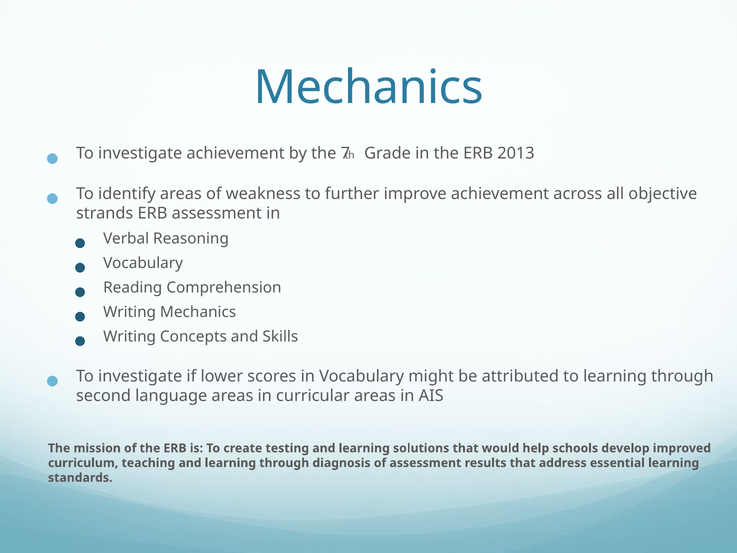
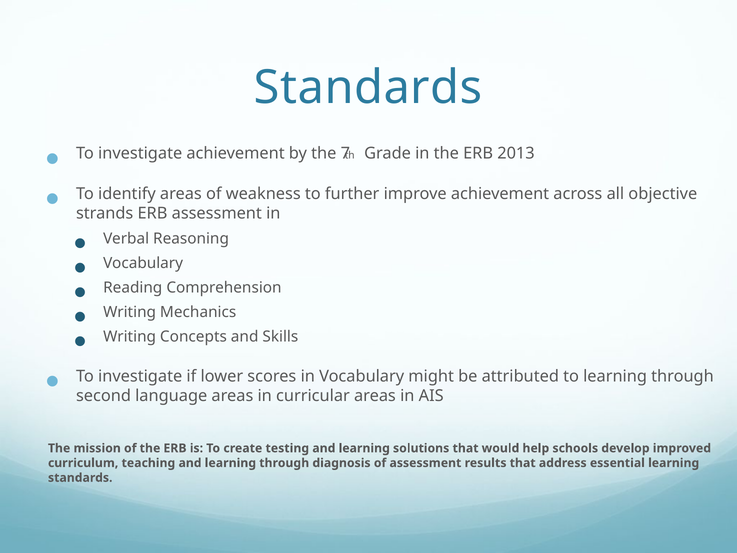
Mechanics: Mechanics -> Standards (368, 88)
